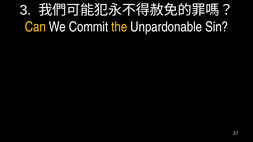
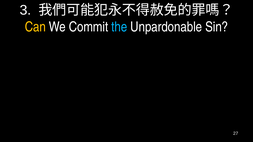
the colour: yellow -> light blue (119, 27)
